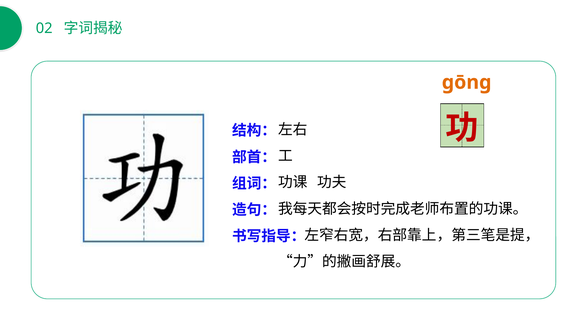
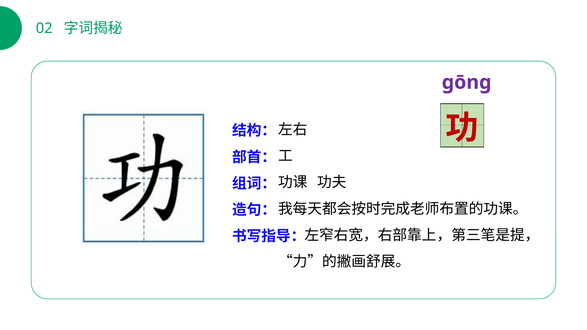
ɡōnɡ colour: orange -> purple (467, 82)
